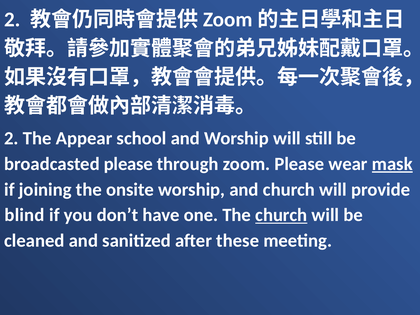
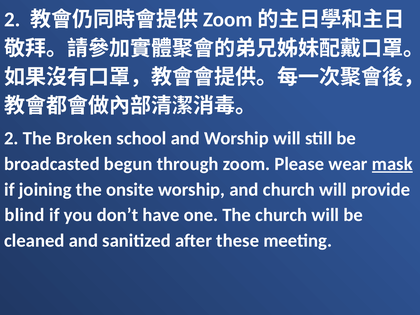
Appear: Appear -> Broken (84, 138)
broadcasted please: please -> begun (128, 164)
church underline: present -> none (281, 215)
